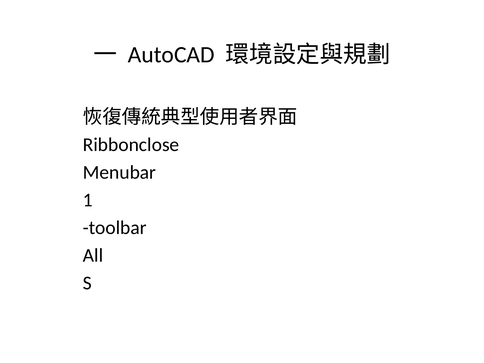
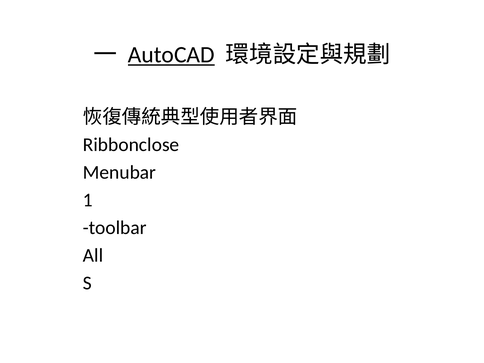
AutoCAD underline: none -> present (171, 55)
